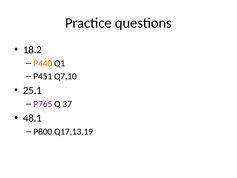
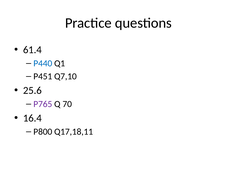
18.2: 18.2 -> 61.4 (32, 50)
P440 colour: orange -> blue (43, 63)
25.1: 25.1 -> 25.6 (32, 90)
37: 37 -> 70 (67, 104)
48.1: 48.1 -> 16.4 (32, 118)
Q17,13,19: Q17,13,19 -> Q17,18,11 (74, 132)
